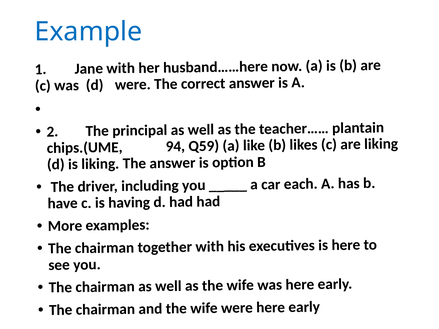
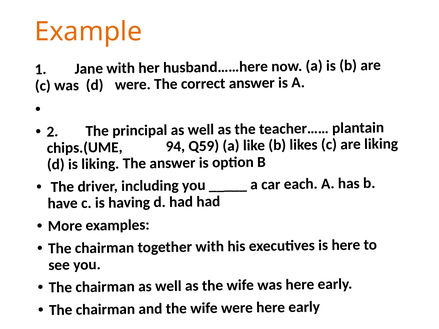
Example colour: blue -> orange (88, 32)
